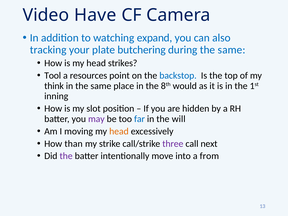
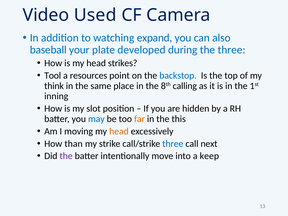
Have: Have -> Used (95, 15)
tracking: tracking -> baseball (48, 50)
butchering: butchering -> developed (142, 50)
during the same: same -> three (232, 50)
would: would -> calling (185, 86)
may colour: purple -> blue (96, 119)
far colour: blue -> orange (140, 119)
will: will -> this (179, 119)
three colour: purple -> blue (173, 144)
from: from -> keep (209, 156)
